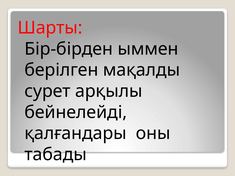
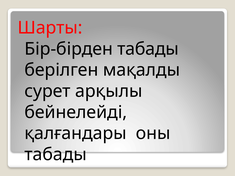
Бір-бірден ыммен: ыммен -> табады (148, 49)
